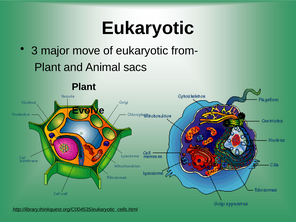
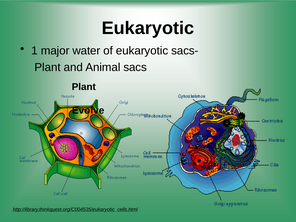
3: 3 -> 1 (35, 51)
move: move -> water (86, 51)
from-: from- -> sacs- (185, 51)
